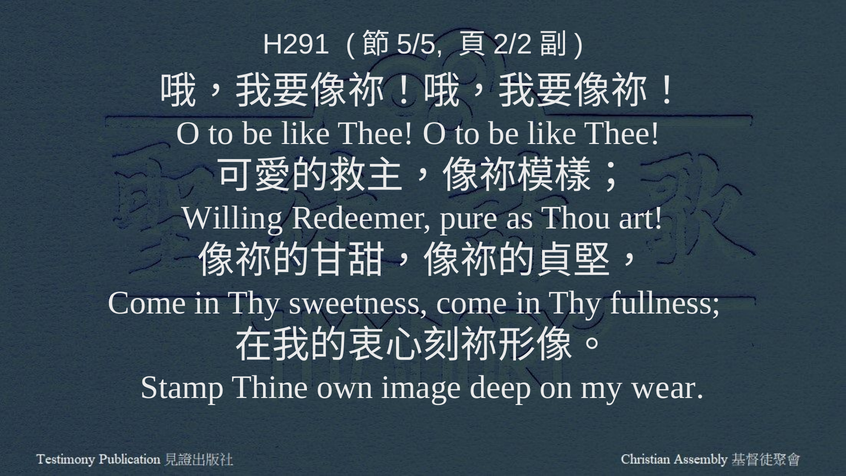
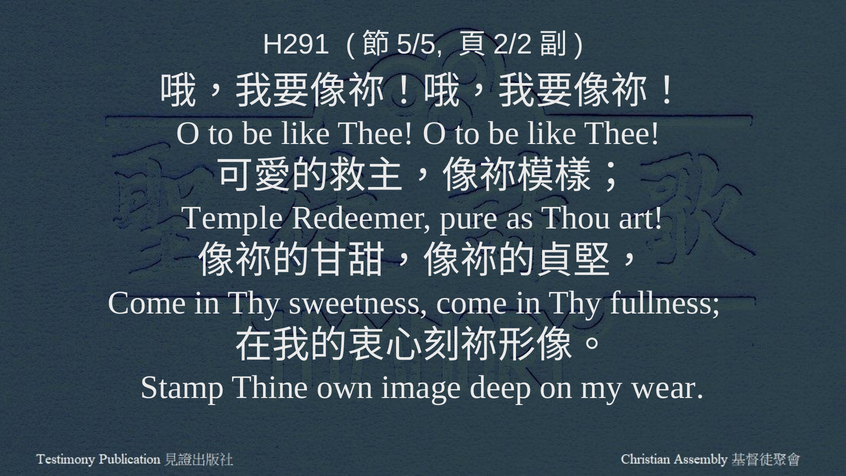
Willing: Willing -> Temple (232, 218)
